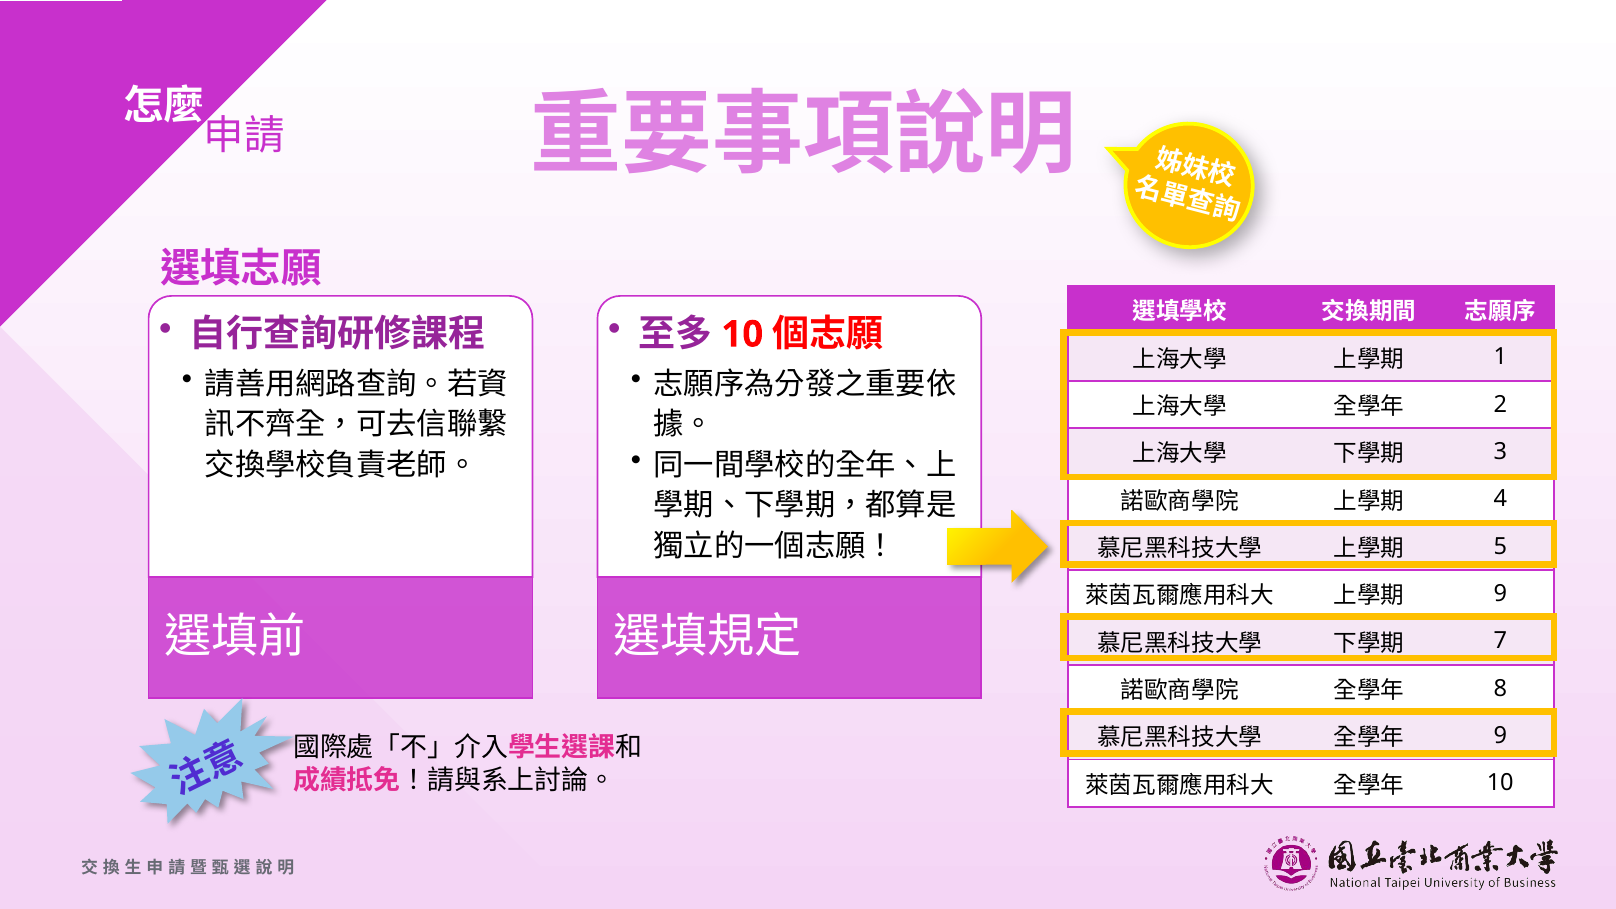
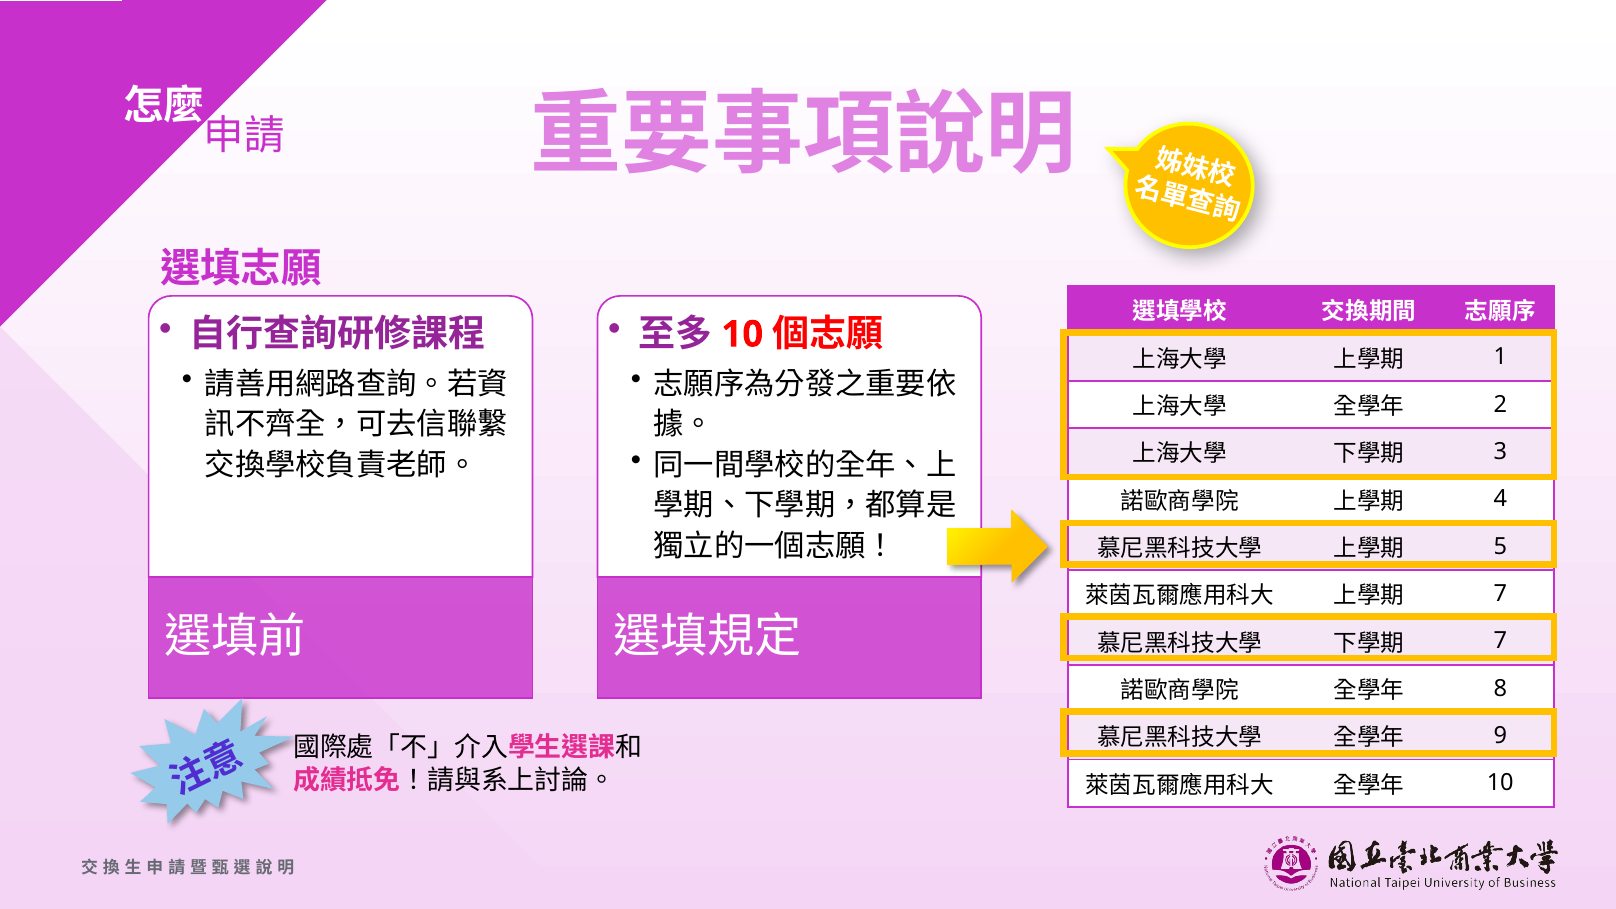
9: 9 -> 7 (1500, 594)
